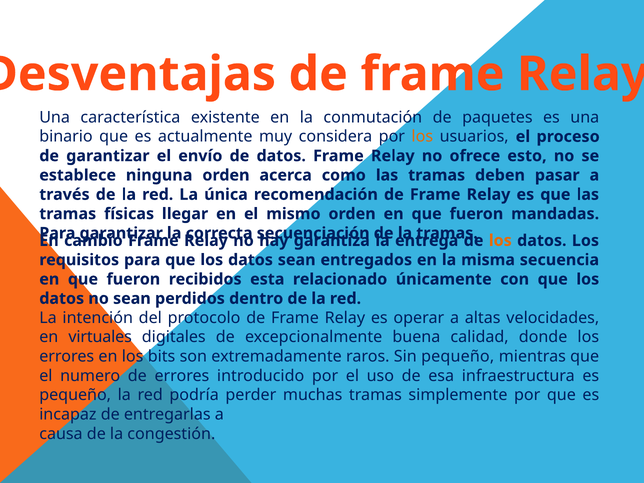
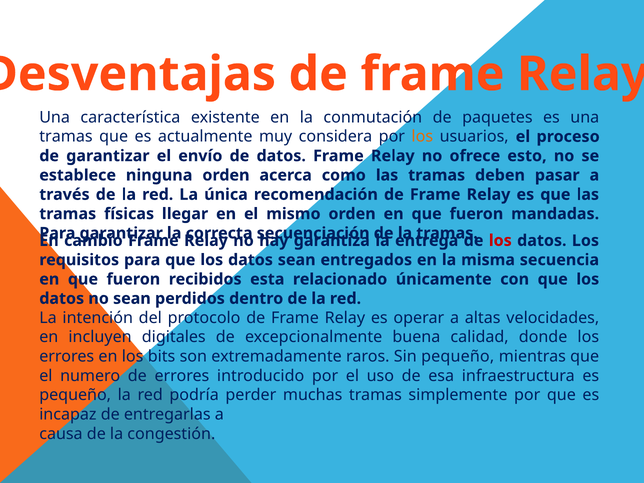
binario: binario -> tramas (66, 137)
los colour: orange -> red (500, 241)
virtuales: virtuales -> incluyen (100, 337)
